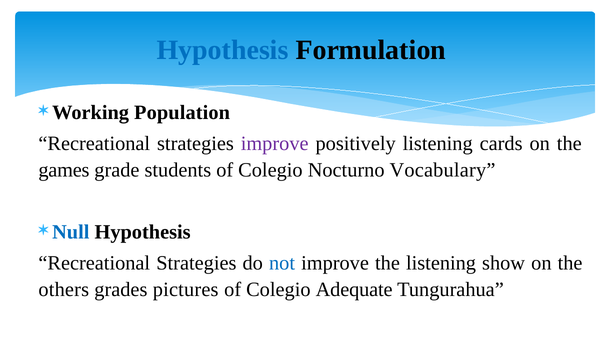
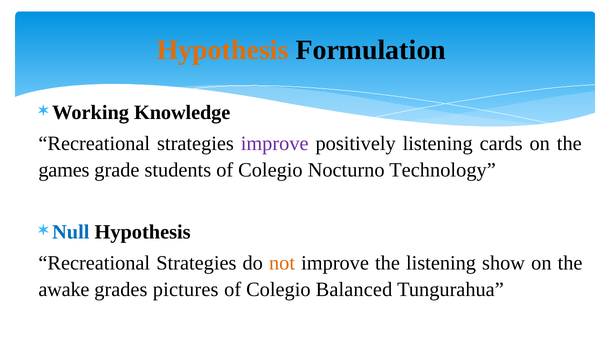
Hypothesis colour: blue -> orange (223, 50)
Population: Population -> Knowledge (182, 112)
Vocabulary: Vocabulary -> Technology (443, 170)
not colour: blue -> orange (282, 263)
others: others -> awake (64, 290)
Adequate: Adequate -> Balanced (354, 290)
